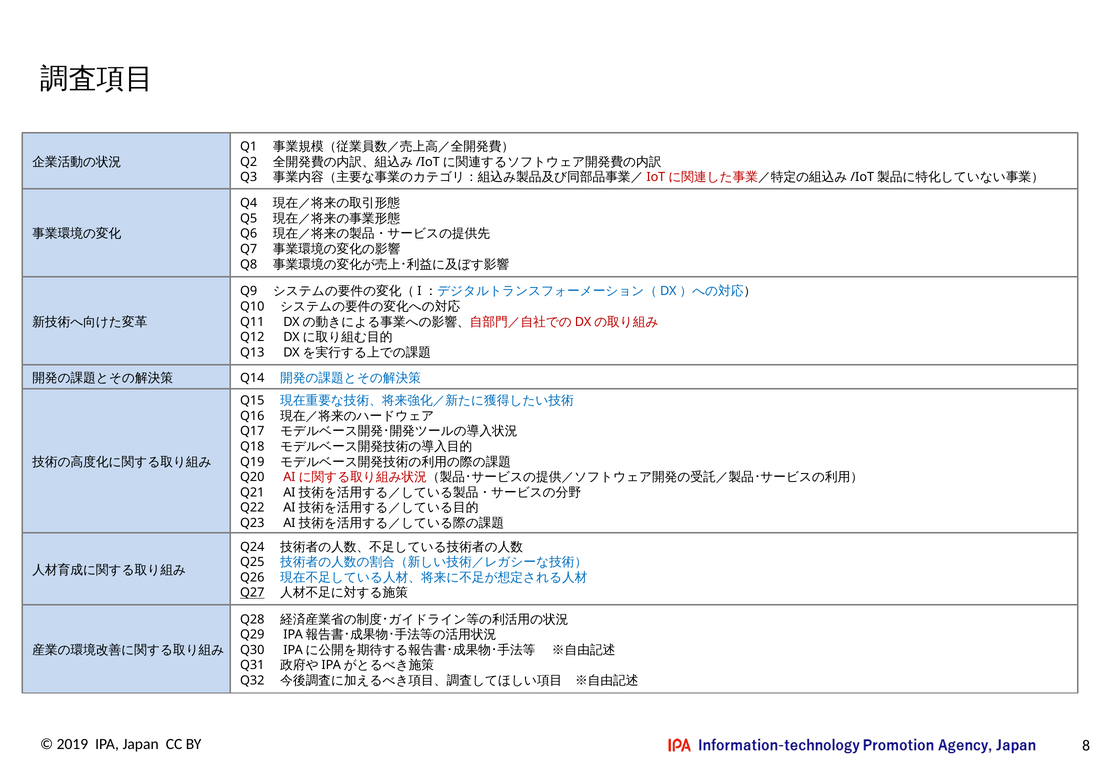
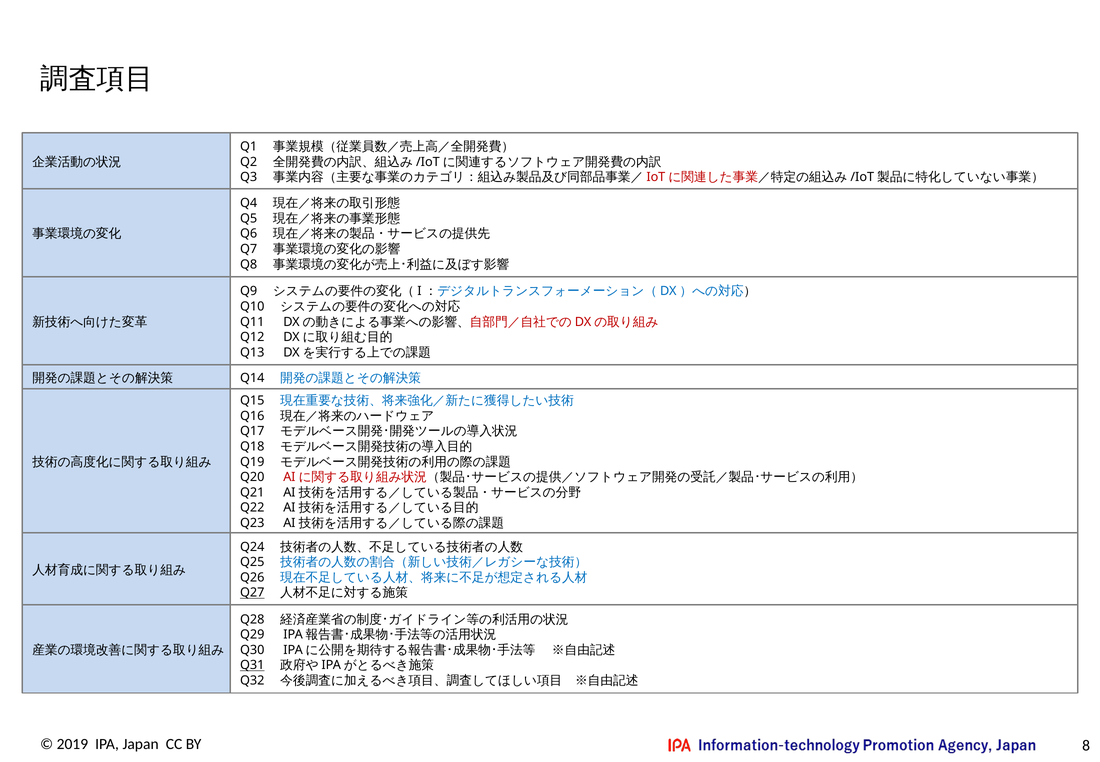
Q31 underline: none -> present (252, 665)
